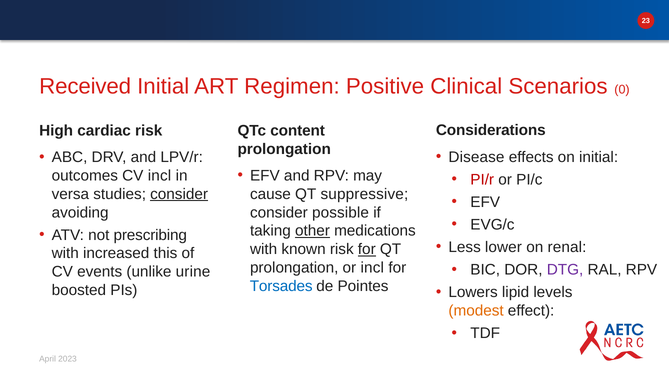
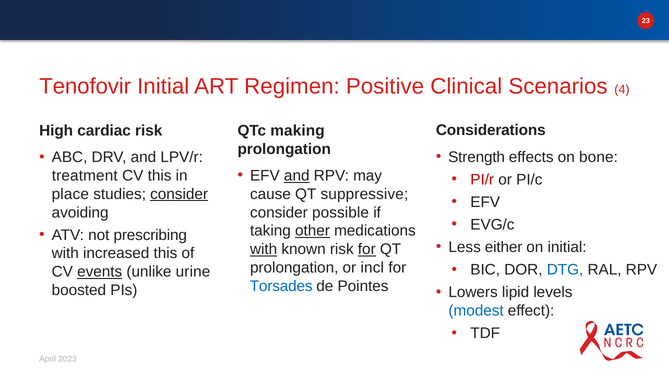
Received: Received -> Tenofovir (85, 86)
0: 0 -> 4 (622, 90)
content: content -> making (297, 131)
Disease: Disease -> Strength (477, 157)
on initial: initial -> bone (599, 157)
and underline: none -> present (297, 176)
outcomes: outcomes -> treatment (85, 176)
CV incl: incl -> this (160, 176)
versa: versa -> place (70, 194)
lower: lower -> either (504, 247)
on renal: renal -> initial (567, 247)
with underline: none -> present (264, 250)
DTG colour: purple -> blue (565, 270)
events underline: none -> present (100, 272)
modest colour: orange -> blue (476, 311)
